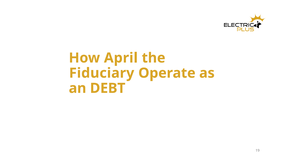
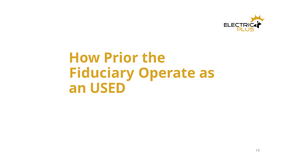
April: April -> Prior (121, 58)
DEBT: DEBT -> USED (108, 88)
